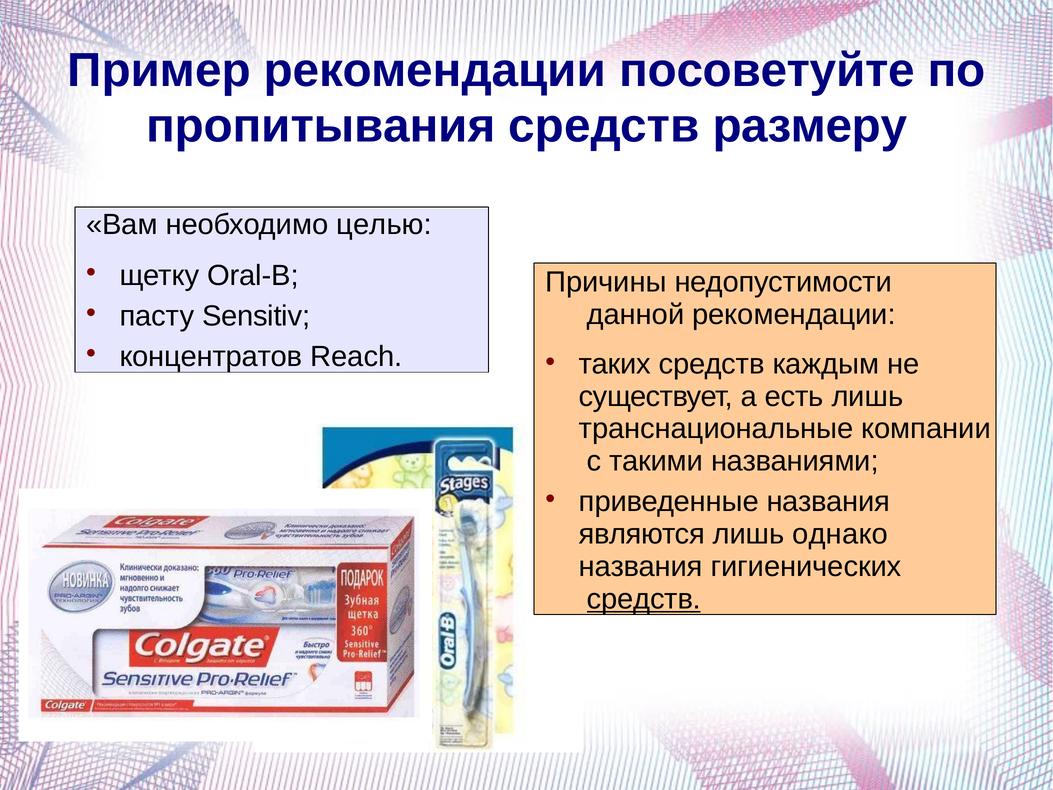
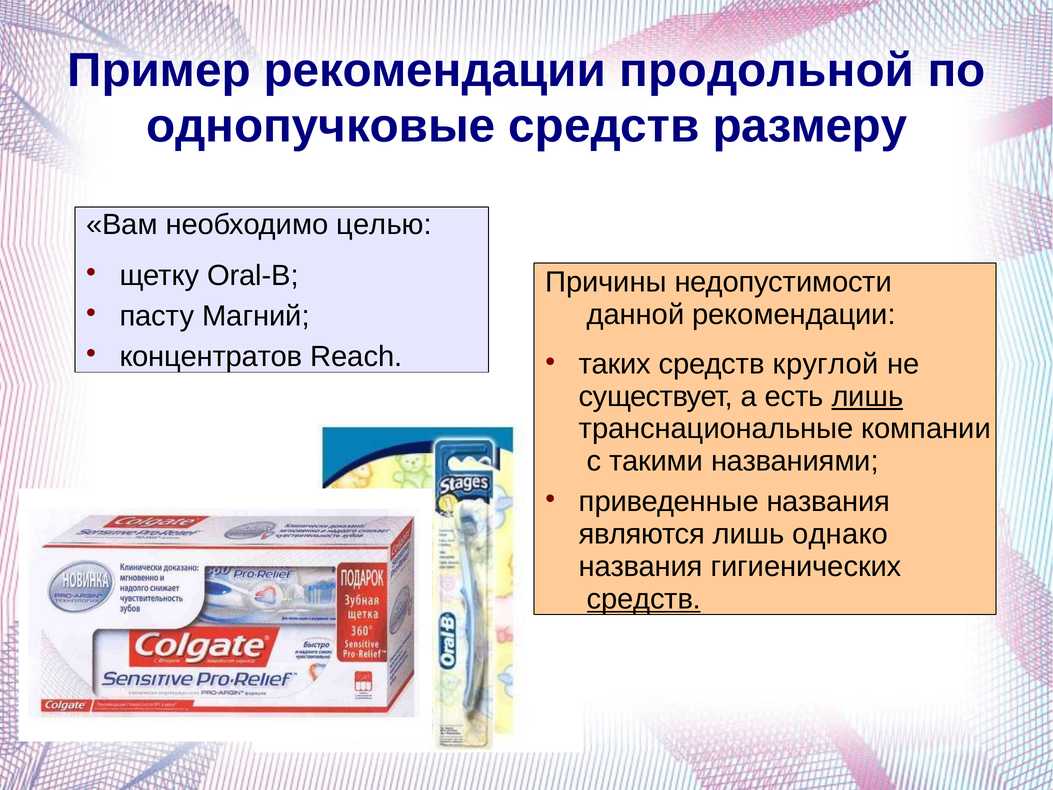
посоветуйте: посоветуйте -> продольной (767, 70)
пропитывания: пропитывания -> однопучковые (321, 126)
Sensitiv: Sensitiv -> Магний (256, 316)
каждым: каждым -> круглой (826, 364)
лишь underline: none -> present (867, 396)
